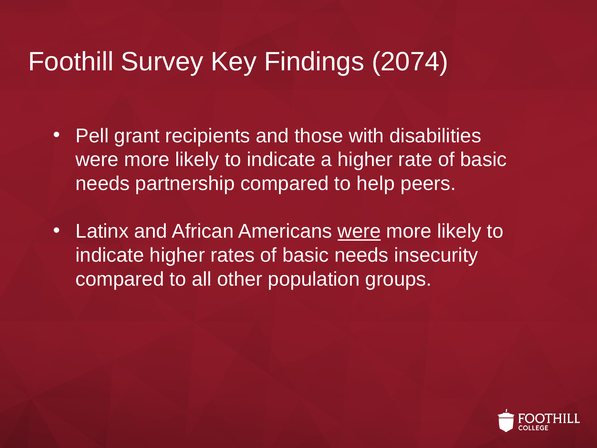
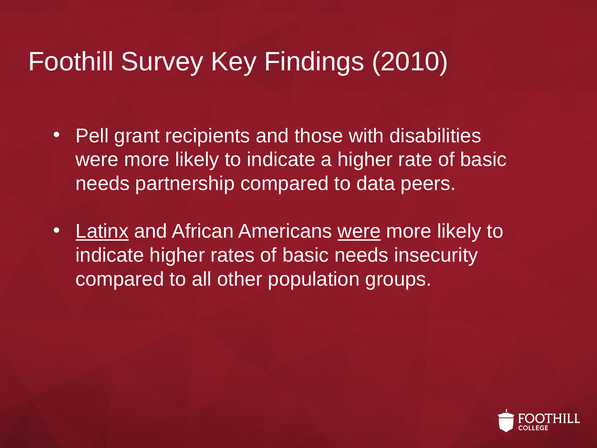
2074: 2074 -> 2010 (410, 62)
help: help -> data (376, 183)
Latinx underline: none -> present (102, 231)
